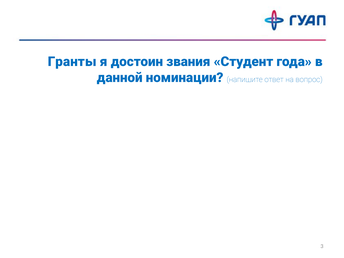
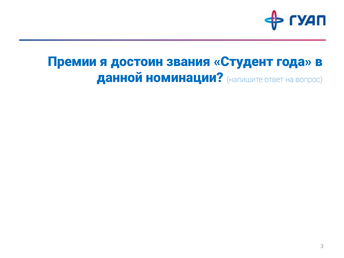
Гранты: Гранты -> Премии (72, 62)
